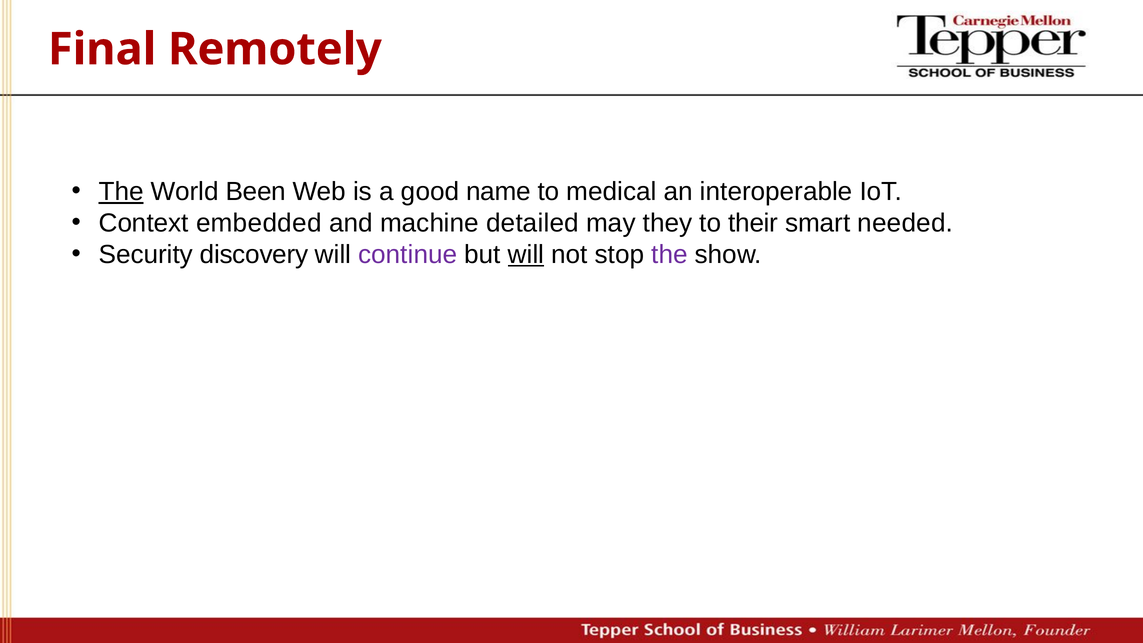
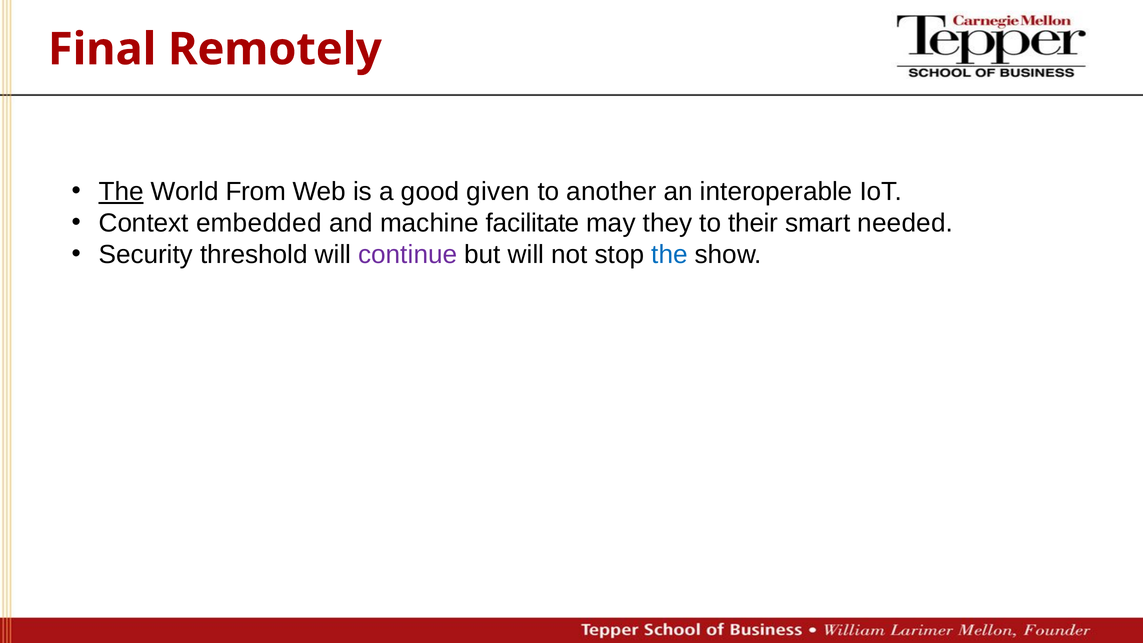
Been: Been -> From (256, 192)
name: name -> given (498, 192)
medical: medical -> another (611, 192)
detailed: detailed -> facilitate (533, 223)
discovery: discovery -> threshold (254, 255)
will underline: present -> none (526, 255)
the colour: purple -> blue (670, 255)
